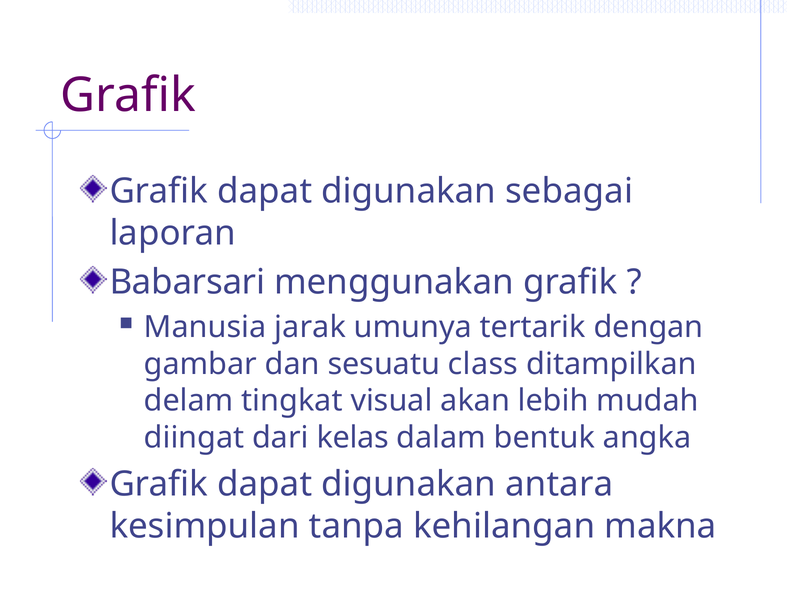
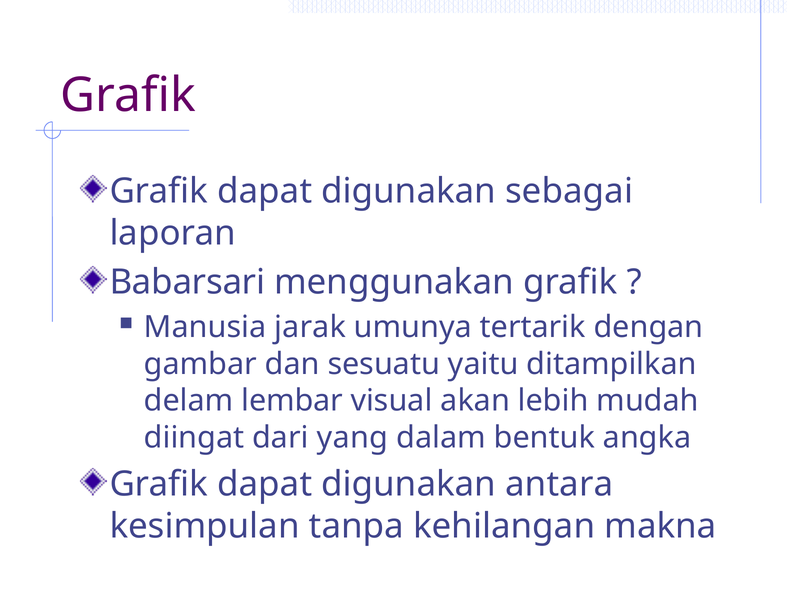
class: class -> yaitu (483, 364)
tingkat: tingkat -> lembar (292, 401)
kelas: kelas -> yang (352, 438)
